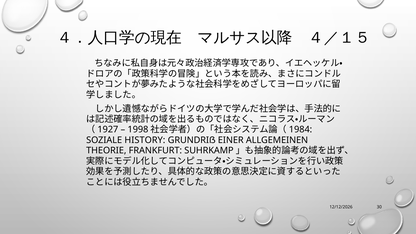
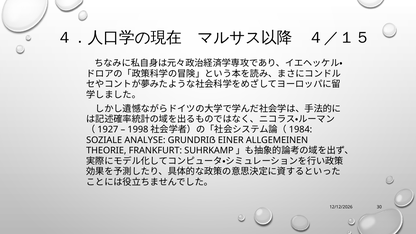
HISTORY: HISTORY -> ANALYSE (145, 140)
